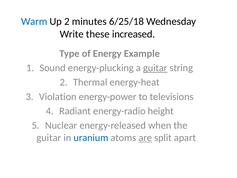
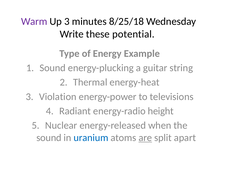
Warm colour: blue -> purple (34, 21)
Up 2: 2 -> 3 (67, 21)
6/25/18: 6/25/18 -> 8/25/18 (126, 21)
increased: increased -> potential (133, 34)
guitar underline: present -> none (155, 68)
guitar: guitar -> sound (49, 137)
